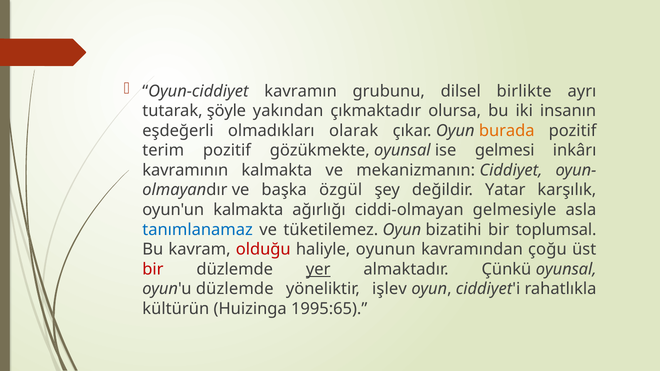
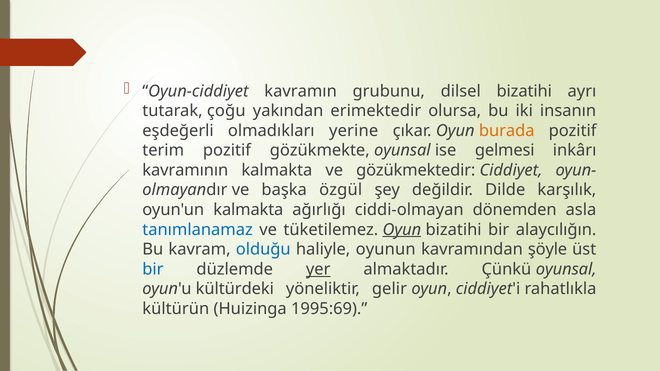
dilsel birlikte: birlikte -> bizatihi (524, 91)
şöyle: şöyle -> çoğu (226, 111)
çıkmaktadır: çıkmaktadır -> erimektedir (376, 111)
olarak: olarak -> yerine (354, 131)
mekanizmanın: mekanizmanın -> gözükmektedir (416, 170)
Yatar: Yatar -> Dilde (505, 190)
gelmesiyle: gelmesiyle -> dönemden (515, 210)
Oyun underline: none -> present (402, 230)
toplumsal: toplumsal -> alaycılığın (556, 230)
olduğu colour: red -> blue (263, 250)
çoğu: çoğu -> şöyle (548, 250)
bir colour: red -> blue (153, 269)
oyun'u düzlemde: düzlemde -> kültürdeki (235, 289)
işlev: işlev -> gelir (389, 289)
1995:65: 1995:65 -> 1995:69 (329, 309)
